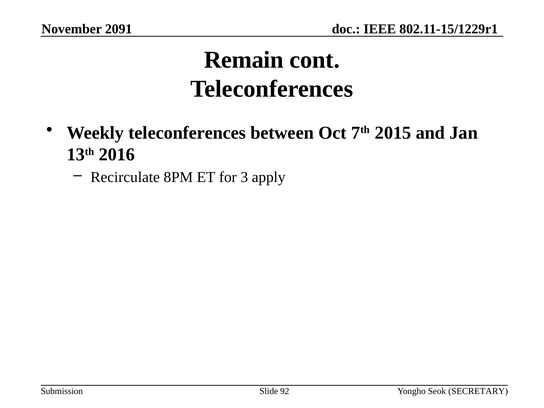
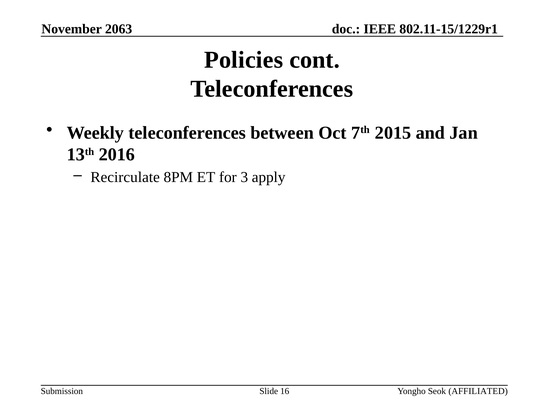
2091: 2091 -> 2063 (119, 29)
Remain: Remain -> Policies (244, 60)
92: 92 -> 16 (285, 391)
SECRETARY: SECRETARY -> AFFILIATED (478, 391)
